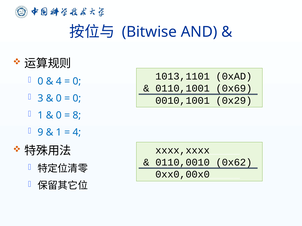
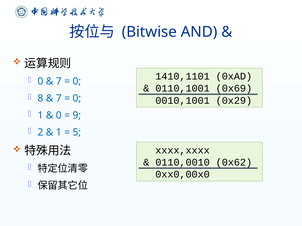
1013,1101: 1013,1101 -> 1410,1101 (183, 77)
4: 4 -> 7 (59, 82)
3: 3 -> 8 (40, 99)
0: 0 -> 7 (59, 99)
8: 8 -> 9 (77, 116)
9: 9 -> 2 (40, 133)
4: 4 -> 5 (77, 133)
